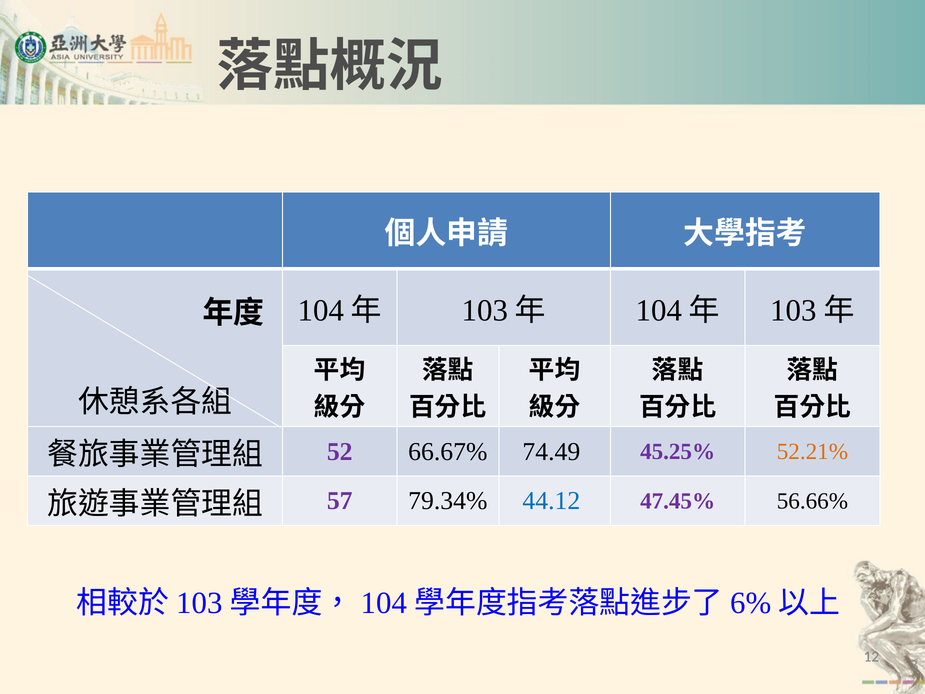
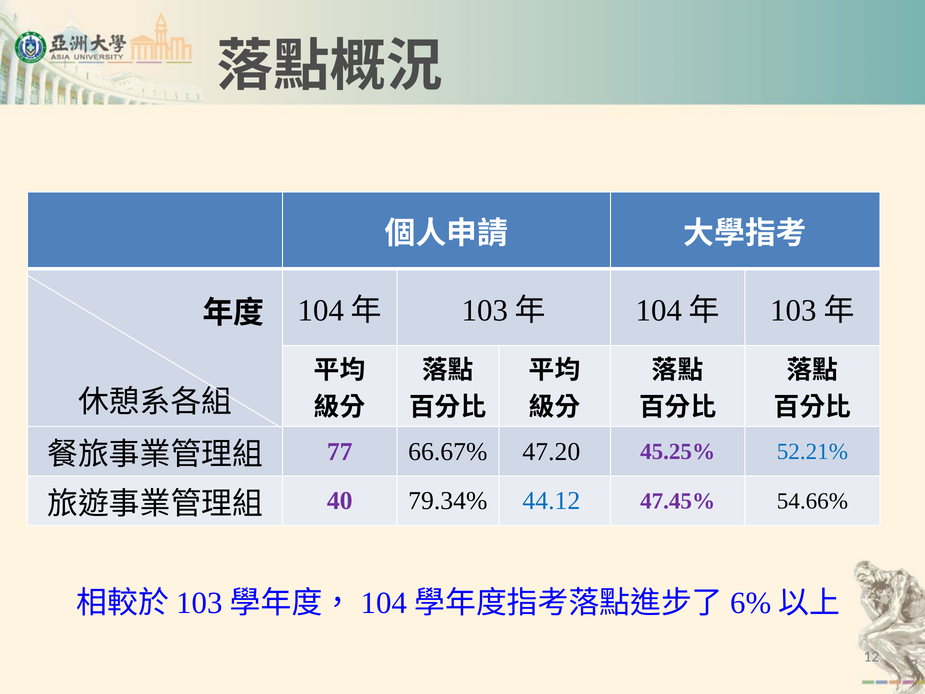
52: 52 -> 77 (340, 451)
74.49: 74.49 -> 47.20 (551, 451)
52.21% colour: orange -> blue (812, 451)
57: 57 -> 40 (340, 501)
56.66%: 56.66% -> 54.66% (812, 501)
